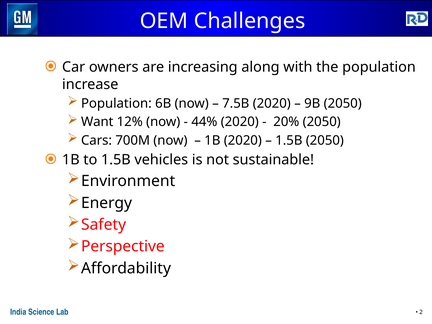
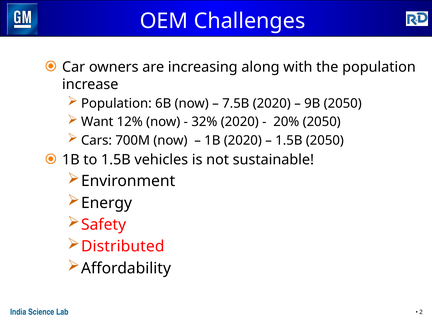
44%: 44% -> 32% (204, 122)
Perspective: Perspective -> Distributed (123, 247)
